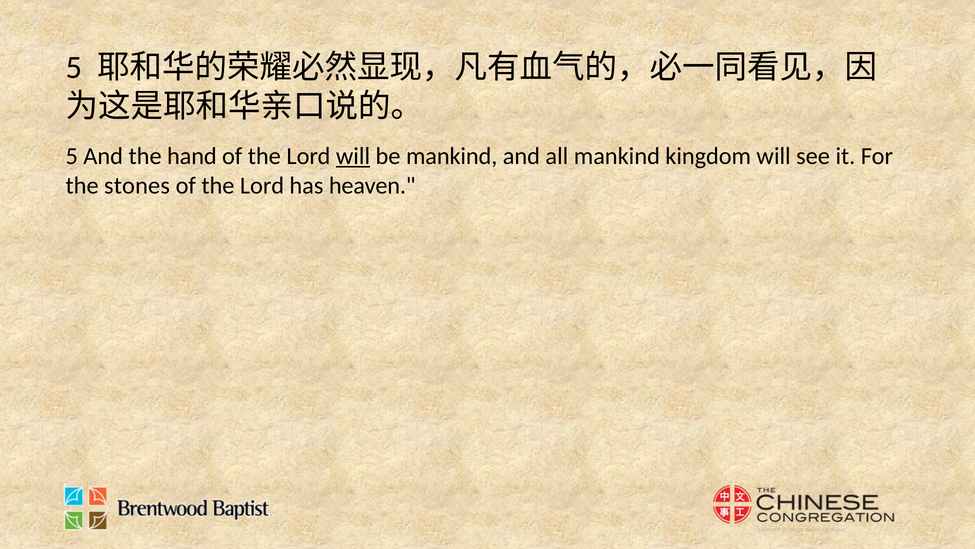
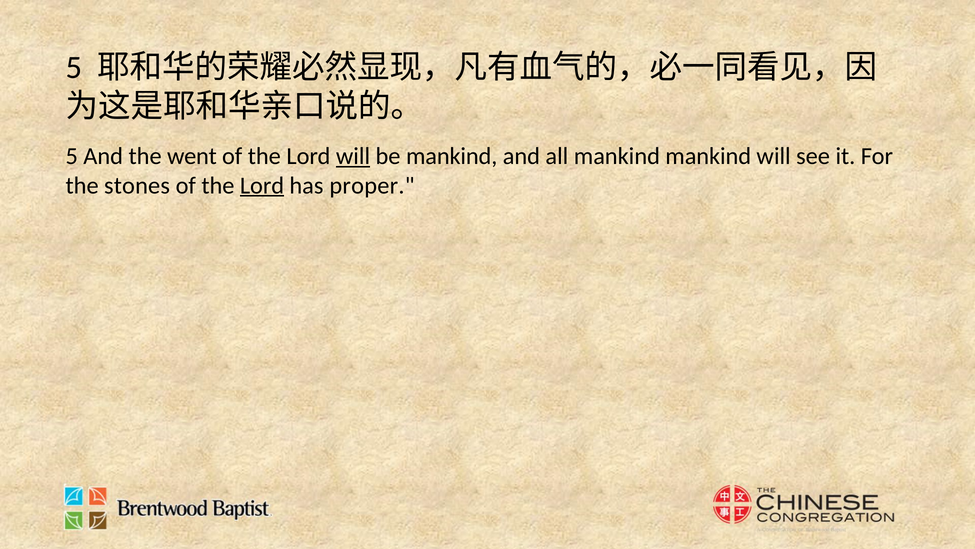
hand: hand -> went (192, 156)
mankind kingdom: kingdom -> mankind (708, 156)
Lord underline: none -> present (262, 185)
heaven: heaven -> proper (372, 185)
